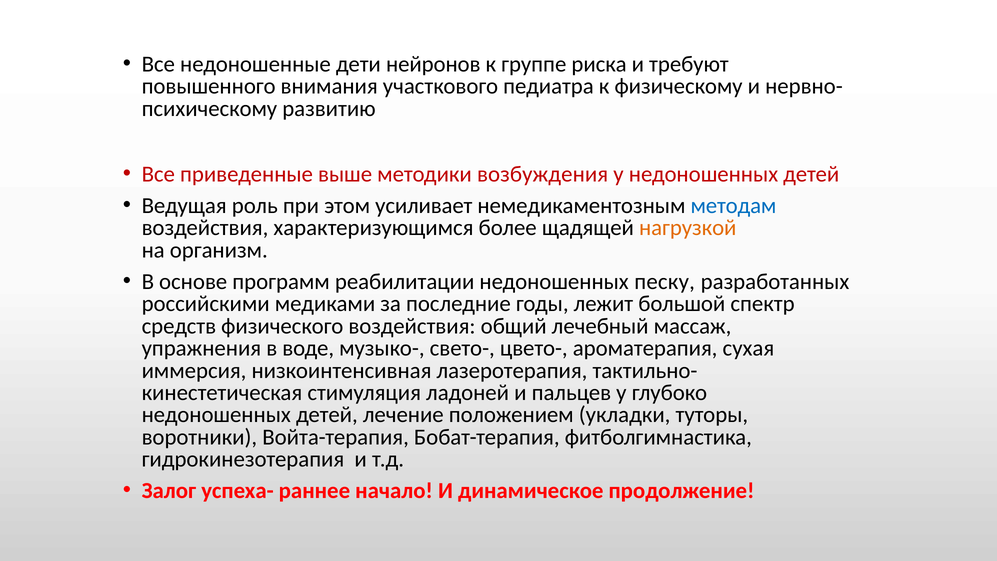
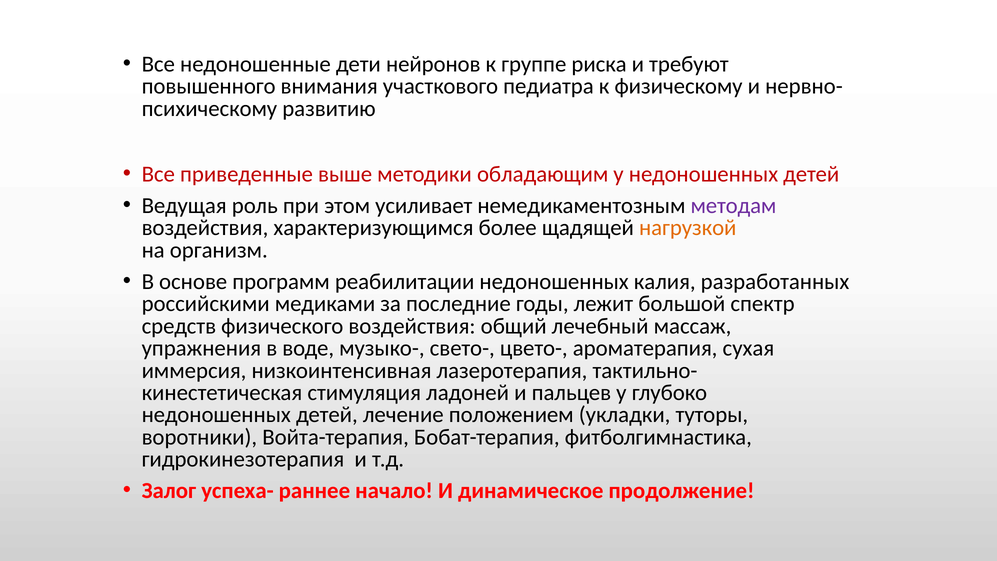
возбуждения: возбуждения -> обладающим (543, 174)
методам colour: blue -> purple (733, 206)
песку: песку -> калия (665, 282)
